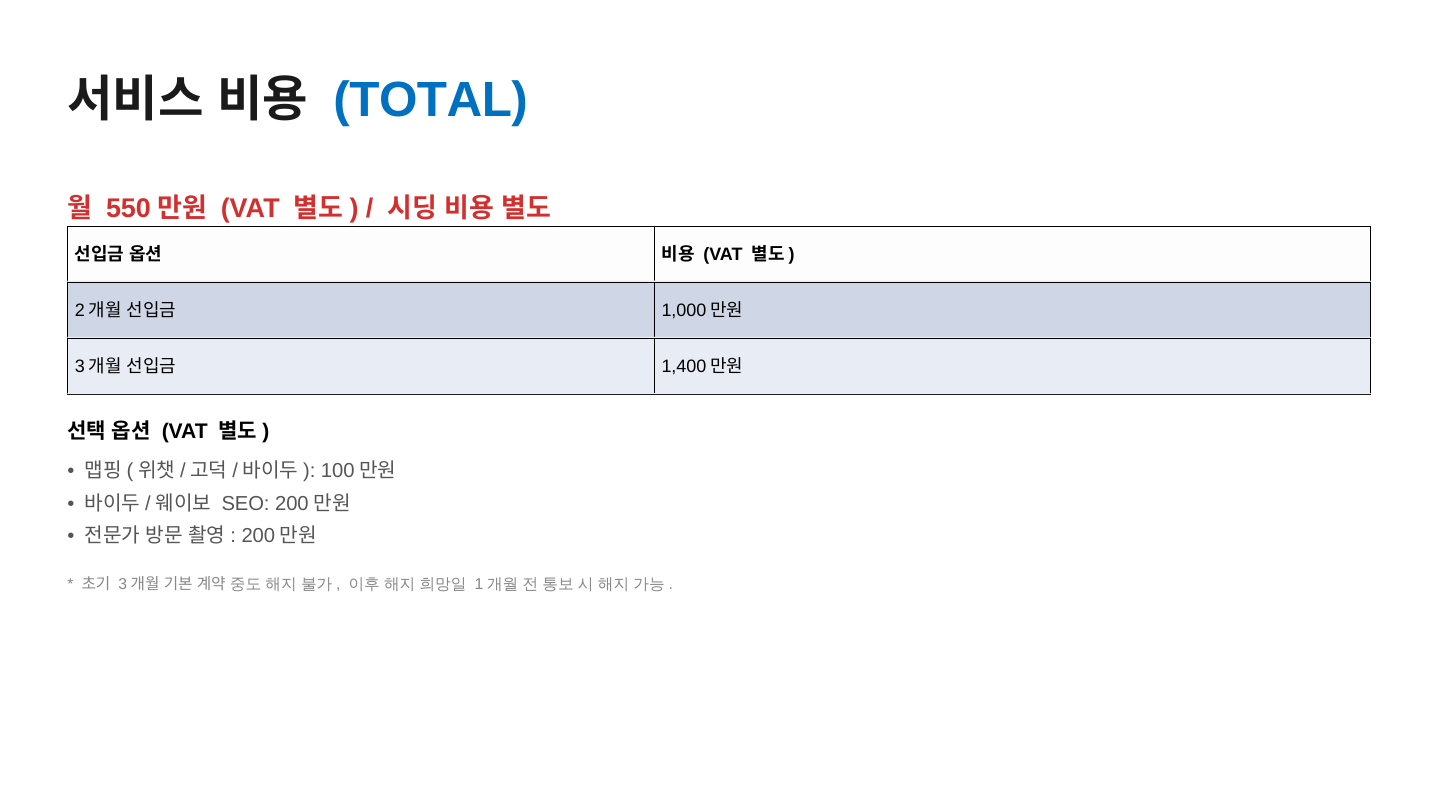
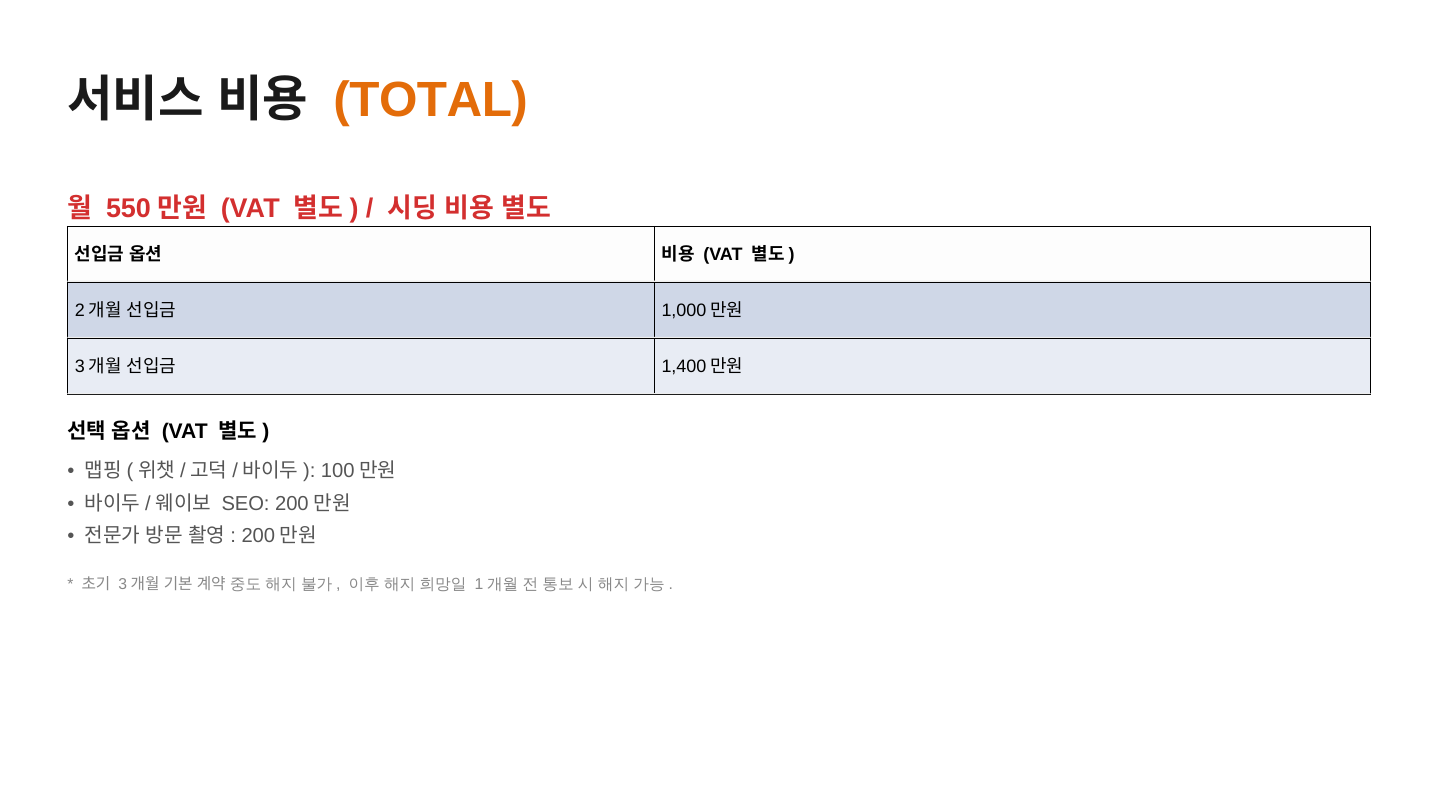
TOTAL colour: blue -> orange (431, 101)
